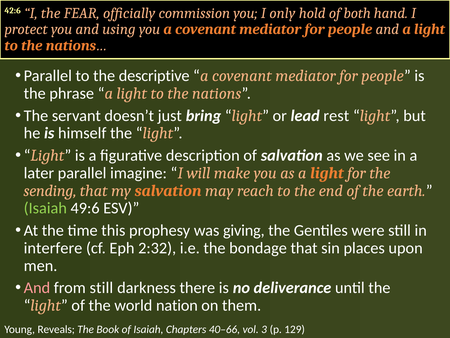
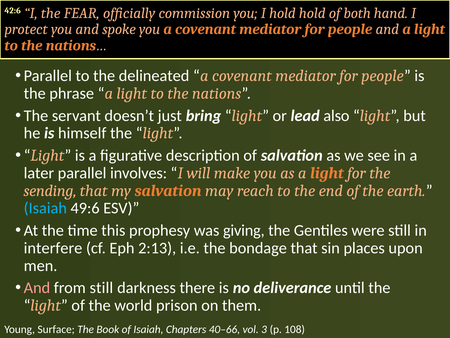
I only: only -> hold (282, 13)
using: using -> spoke (119, 29)
descriptive: descriptive -> delineated (154, 76)
rest: rest -> also (336, 116)
imagine: imagine -> involves (139, 173)
Isaiah colour: light green -> light blue (45, 208)
2:32: 2:32 -> 2:13 (157, 248)
nation: nation -> prison (177, 305)
Reveals: Reveals -> Surface (56, 329)
129: 129 -> 108 (295, 329)
